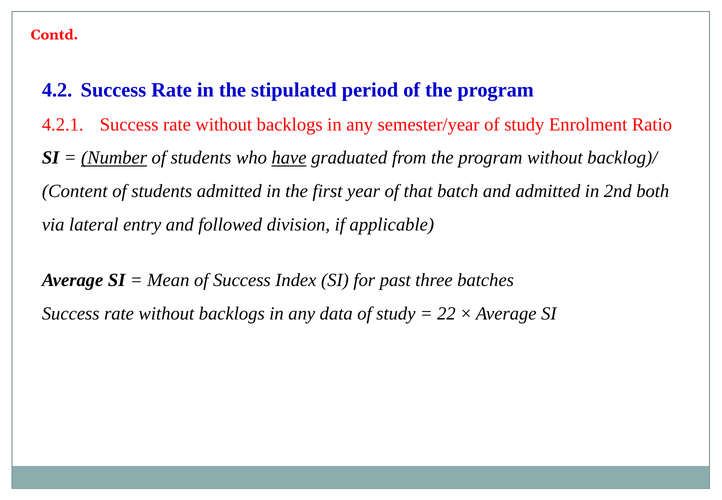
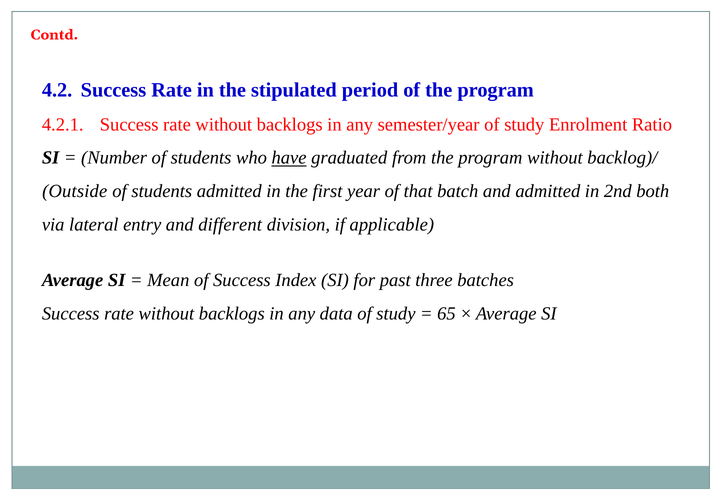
Number underline: present -> none (114, 158)
Content: Content -> Outside (75, 191)
followed: followed -> different (230, 224)
22: 22 -> 65 (446, 313)
